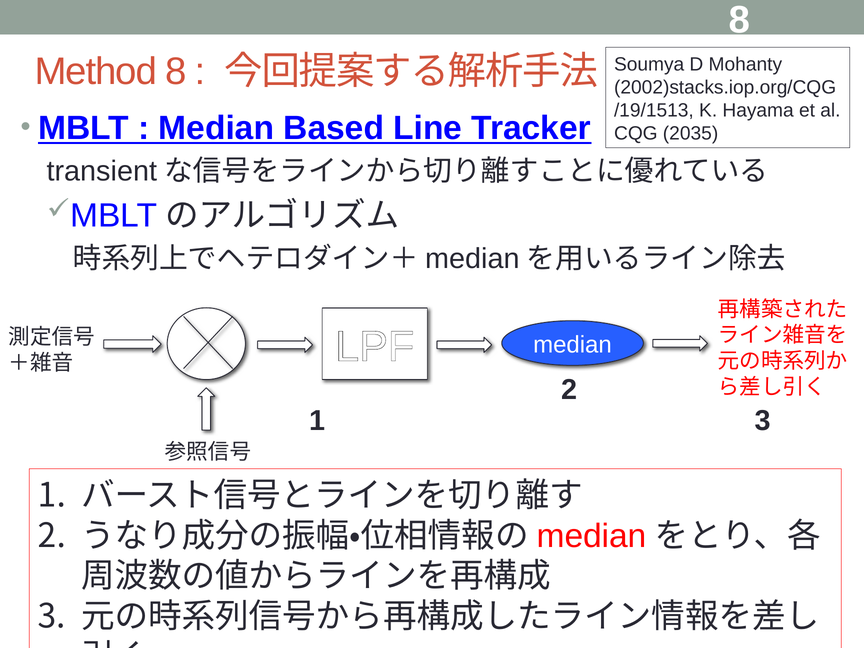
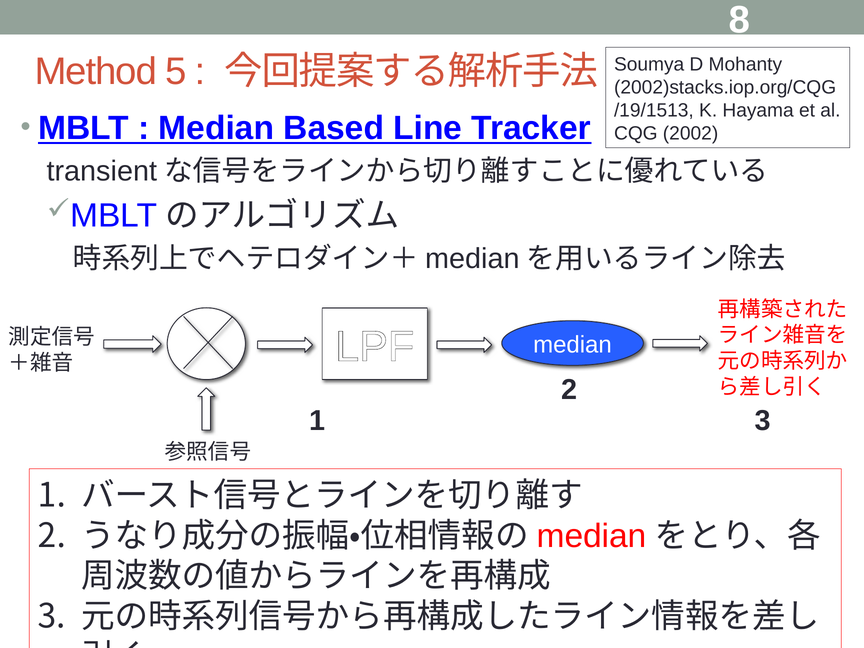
Method 8: 8 -> 5 (176, 71)
2035: 2035 -> 2002 (691, 133)
